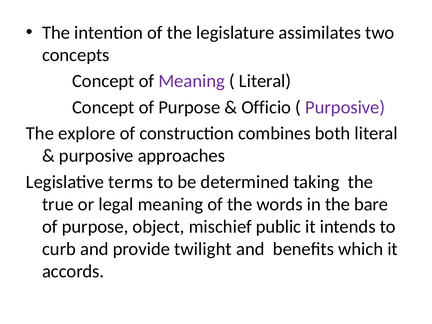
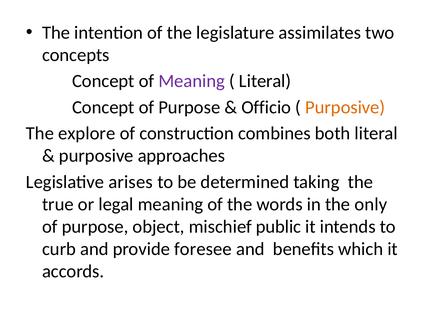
Purposive colour: purple -> orange (345, 107)
terms: terms -> arises (131, 182)
bare: bare -> only (371, 204)
twilight: twilight -> foresee (203, 249)
